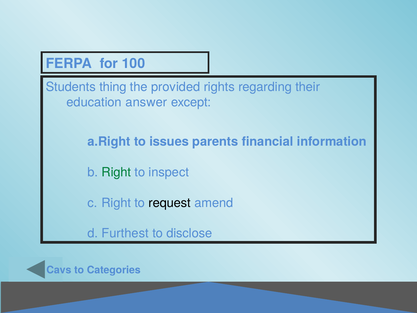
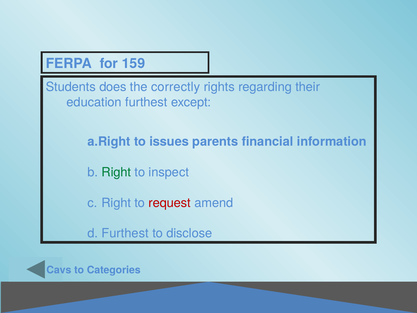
100: 100 -> 159 (133, 63)
thing: thing -> does (113, 87)
provided: provided -> correctly (176, 87)
education answer: answer -> furthest (146, 102)
request colour: black -> red (170, 203)
